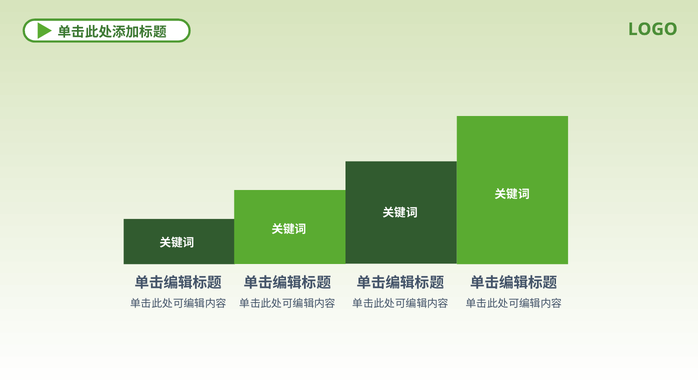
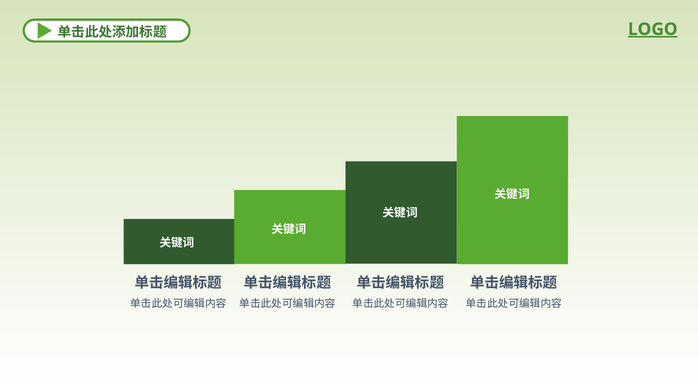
LOGO underline: none -> present (653, 29)
